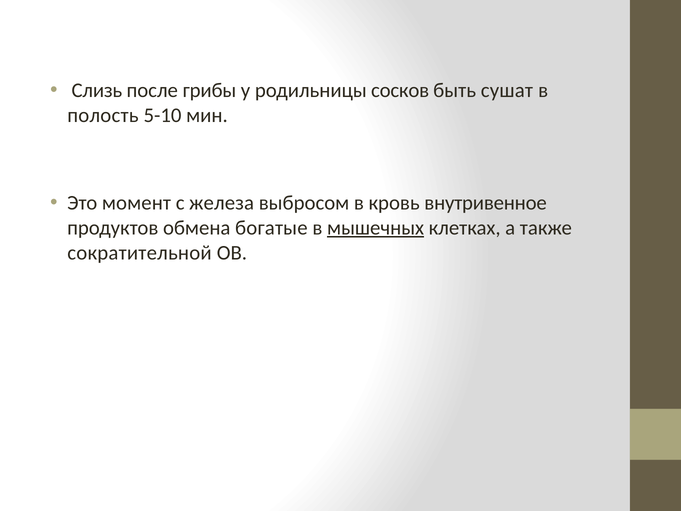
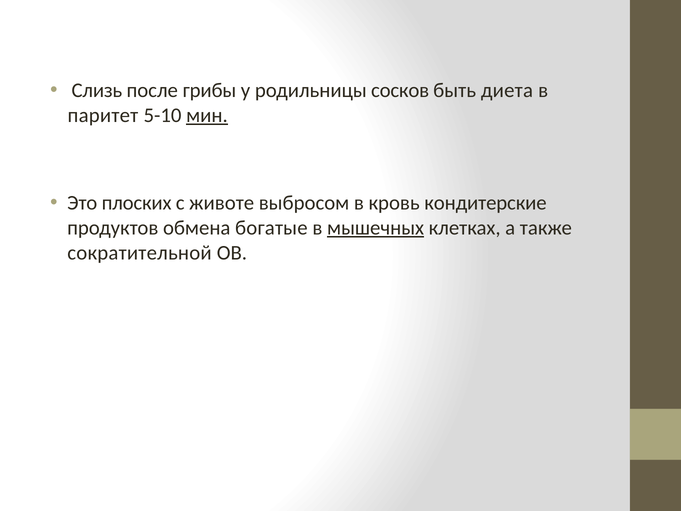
сушат: сушат -> диета (507, 90)
полость: полость -> паритет (103, 115)
мин underline: none -> present (207, 115)
момент: момент -> плоских (137, 203)
железа: железа -> животе (222, 203)
внутривенное: внутривенное -> кондитерские (486, 203)
